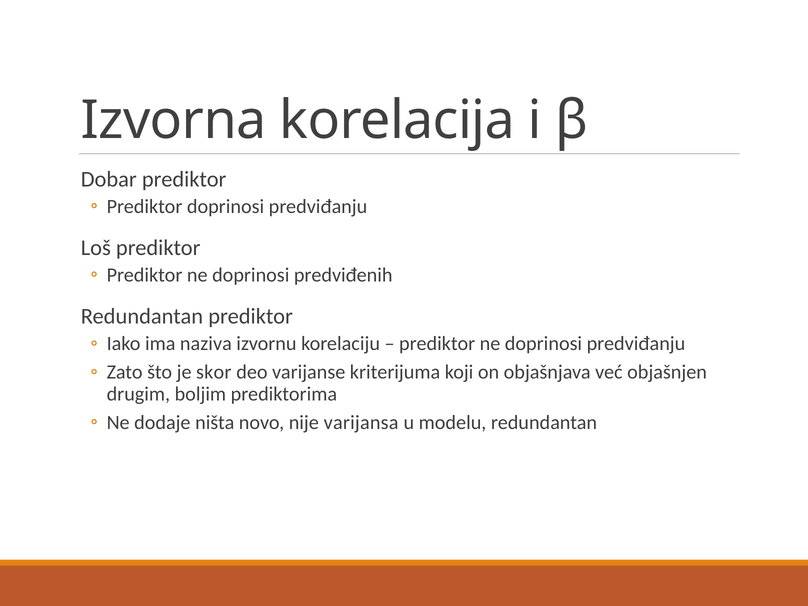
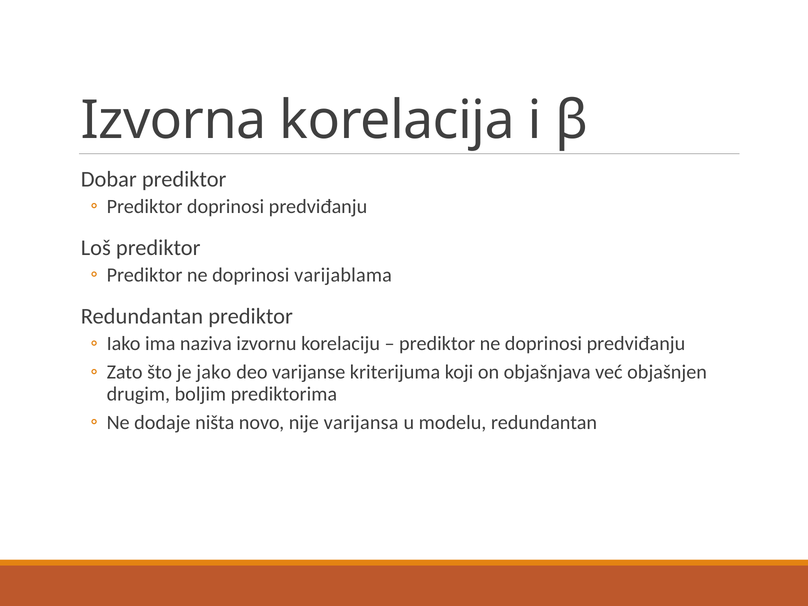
predviđenih: predviđenih -> varijablama (343, 275)
skor: skor -> jako (214, 372)
